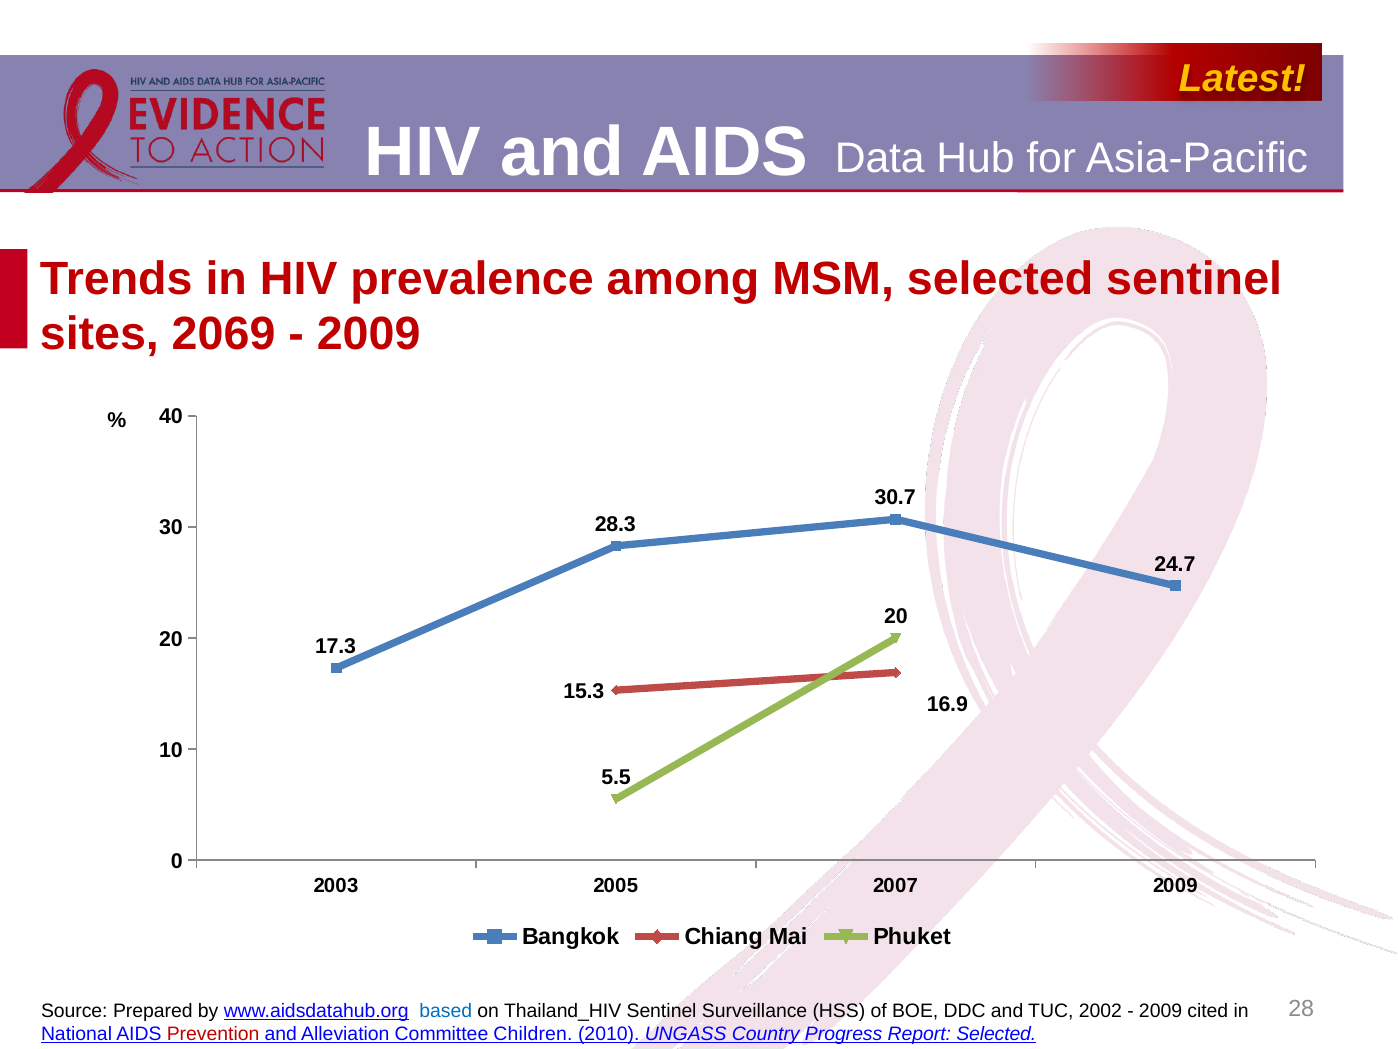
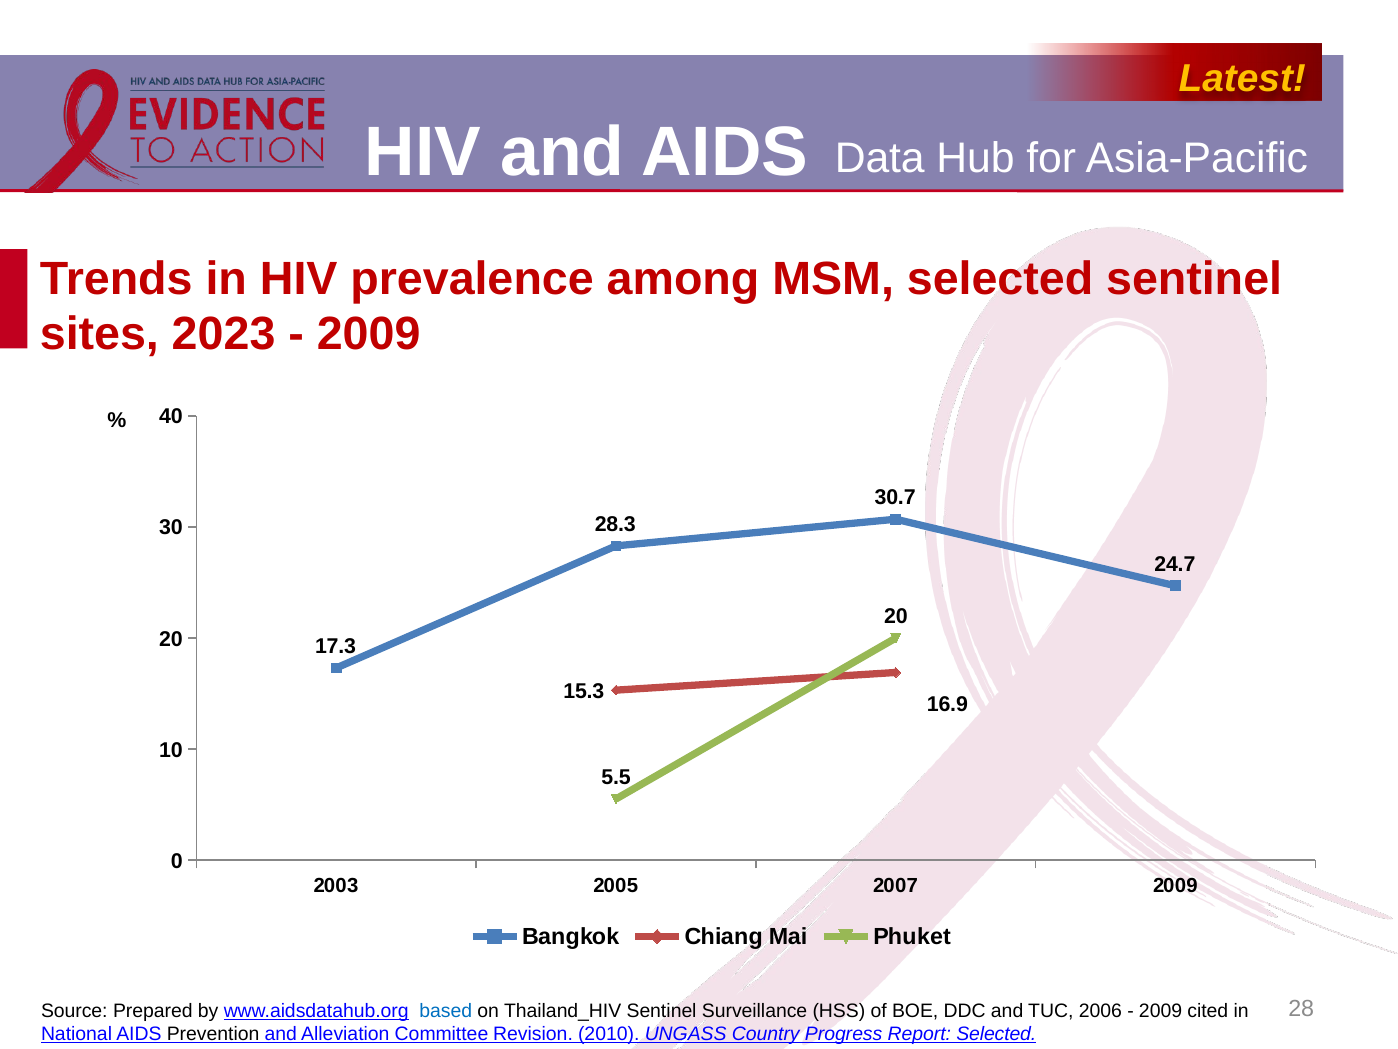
2069: 2069 -> 2023 (224, 334)
2002: 2002 -> 2006 (1100, 1010)
Prevention colour: red -> black (213, 1033)
Children: Children -> Revision (533, 1033)
